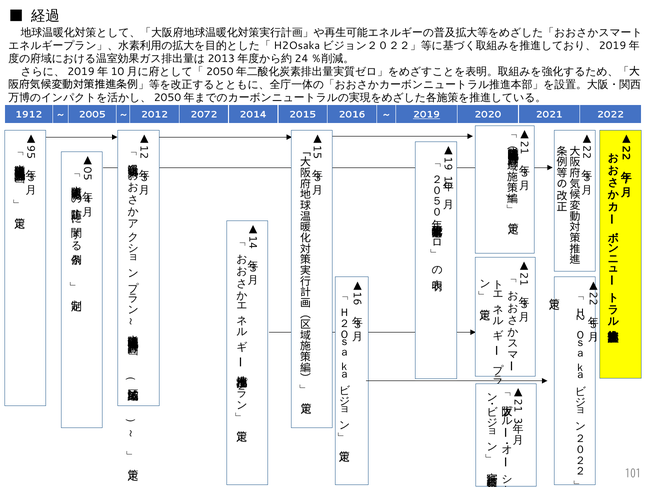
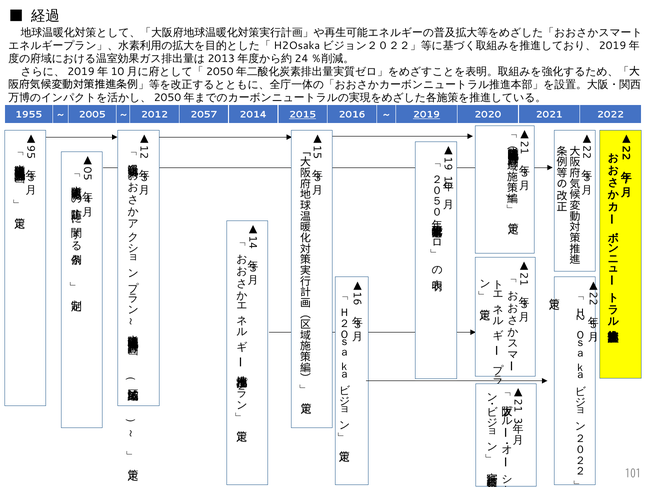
1912: 1912 -> 1955 (29, 115)
2072: 2072 -> 2057 (204, 115)
2015 underline: none -> present (303, 115)
